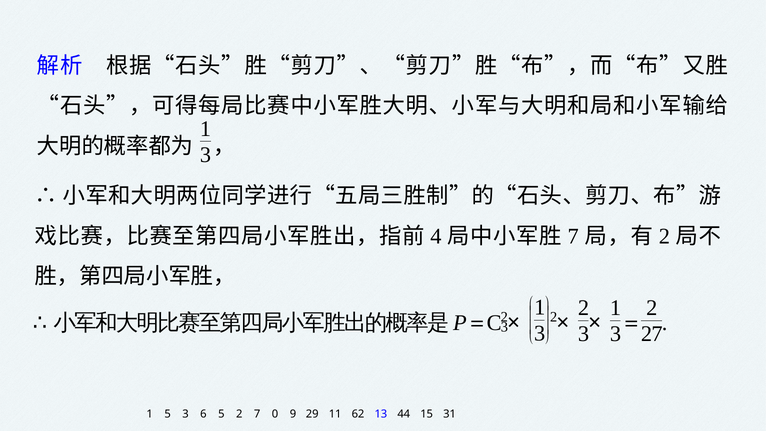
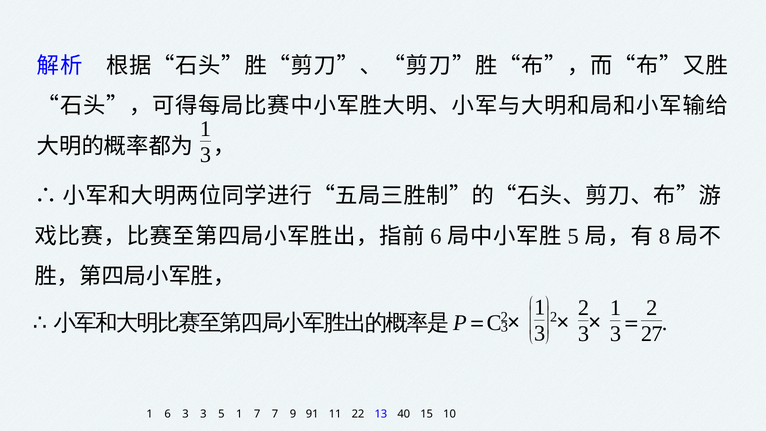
4: 4 -> 6 (436, 236)
7: 7 -> 5 (573, 236)
2: 2 -> 8 (664, 236)
1 5: 5 -> 6 (168, 414)
3 6: 6 -> 3 (203, 414)
5 2: 2 -> 1 (239, 414)
7 0: 0 -> 7 (275, 414)
29: 29 -> 91 (312, 414)
62: 62 -> 22 (358, 414)
44: 44 -> 40 (404, 414)
31: 31 -> 10 (450, 414)
